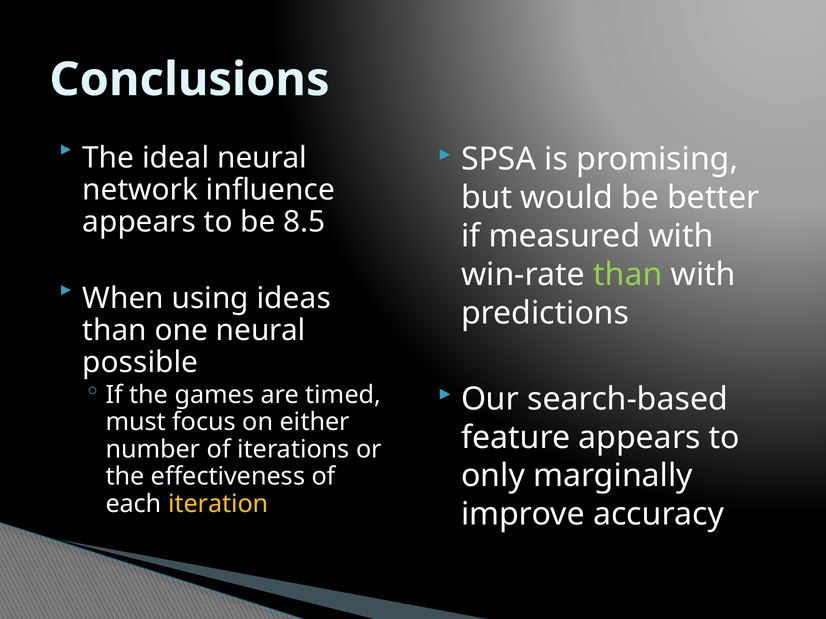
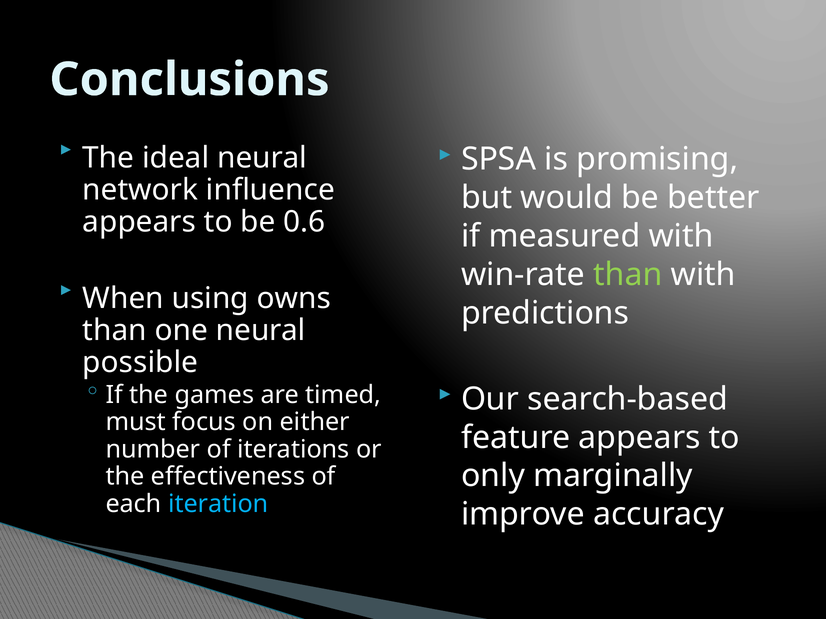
8.5: 8.5 -> 0.6 (304, 222)
ideas: ideas -> owns (294, 298)
iteration colour: yellow -> light blue (218, 504)
